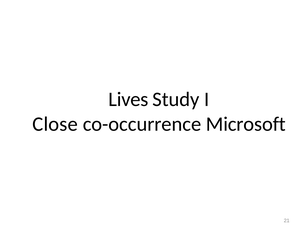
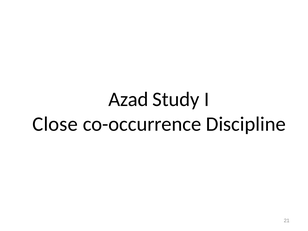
Lives: Lives -> Azad (128, 99)
Microsoft: Microsoft -> Discipline (246, 124)
